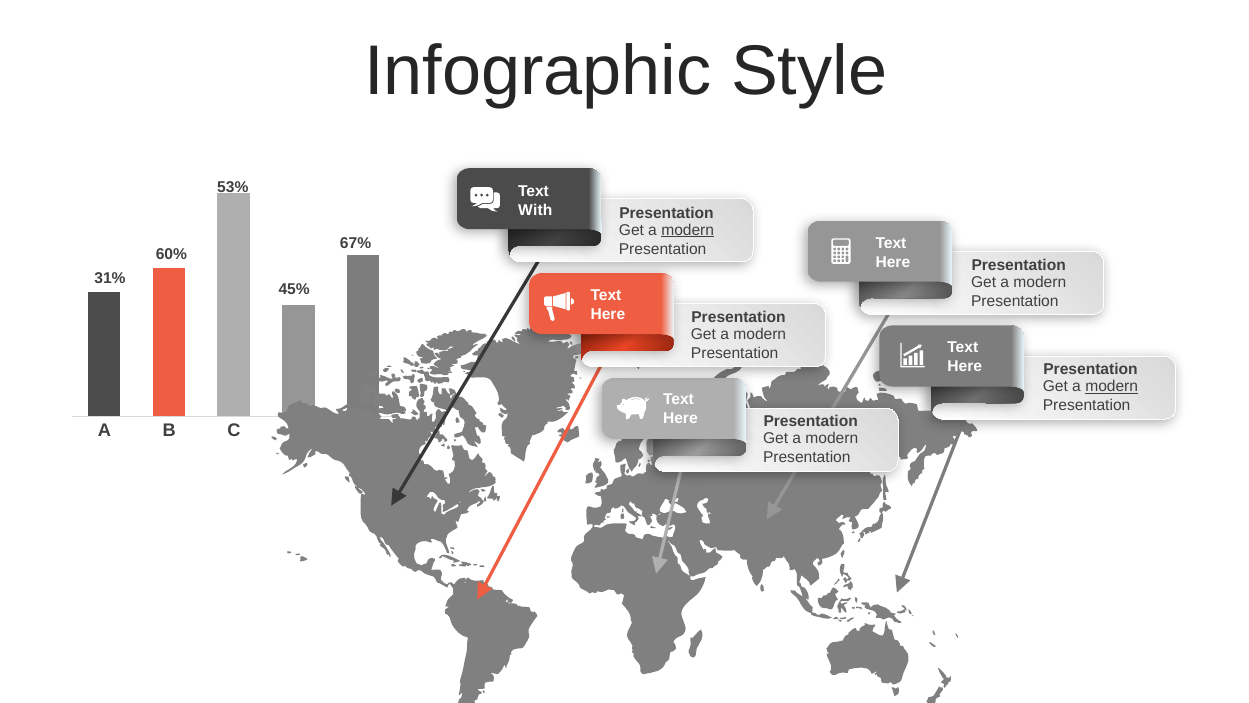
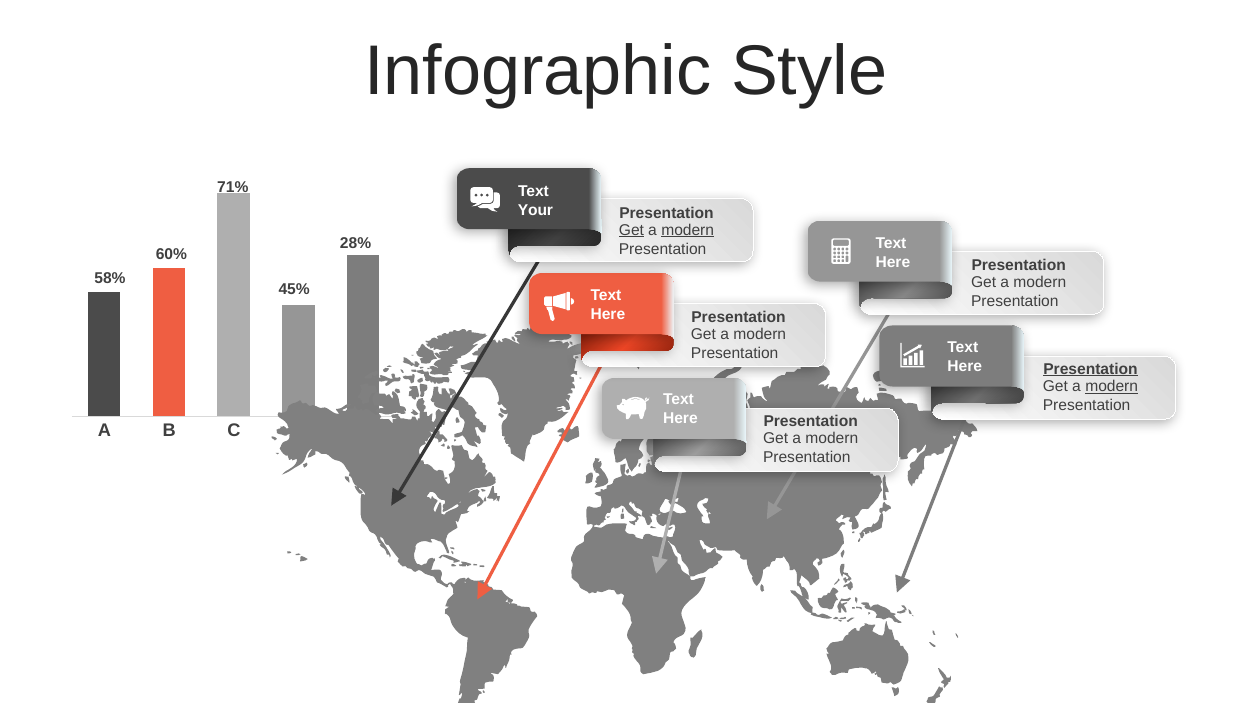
53%: 53% -> 71% (233, 187)
With: With -> Your (535, 210)
Get underline: none -> present (631, 230)
67%: 67% -> 28% (356, 244)
31%: 31% -> 58% (110, 278)
Presentation underline: none -> present (1091, 369)
